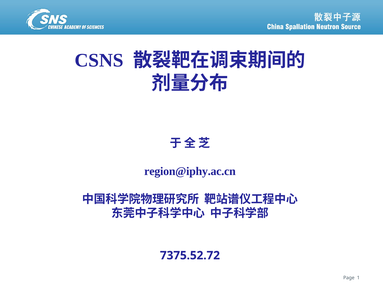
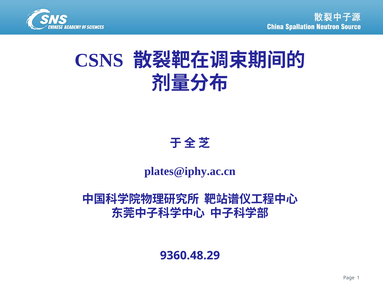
region@iphy.ac.cn: region@iphy.ac.cn -> plates@iphy.ac.cn (190, 171)
7375.52.72: 7375.52.72 -> 9360.48.29 (190, 256)
